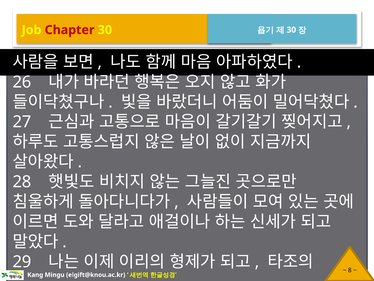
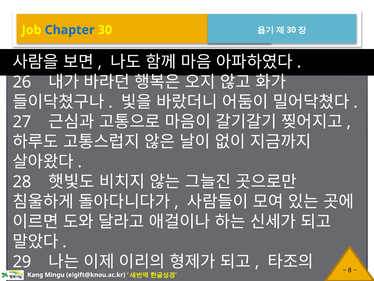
Chapter colour: red -> blue (70, 30)
